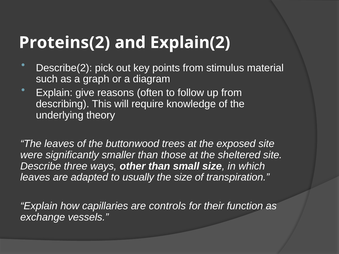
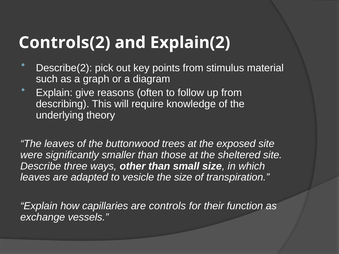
Proteins(2: Proteins(2 -> Controls(2 (64, 43)
usually: usually -> vesicle (138, 177)
